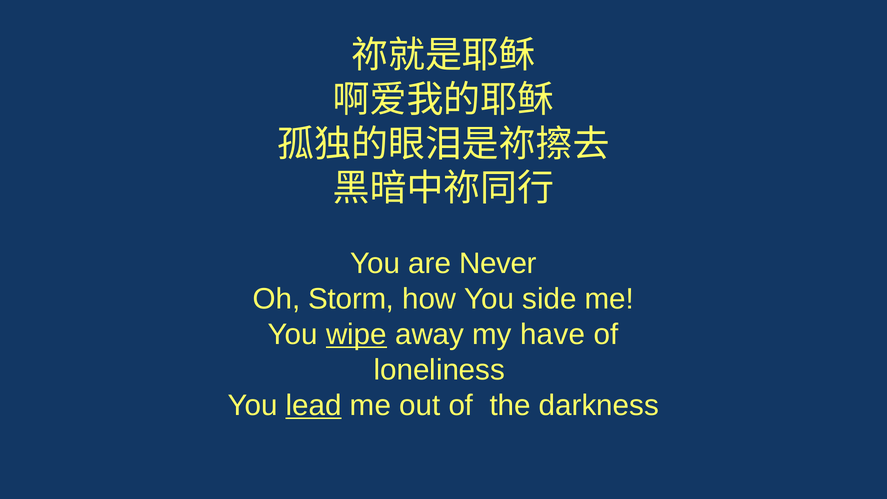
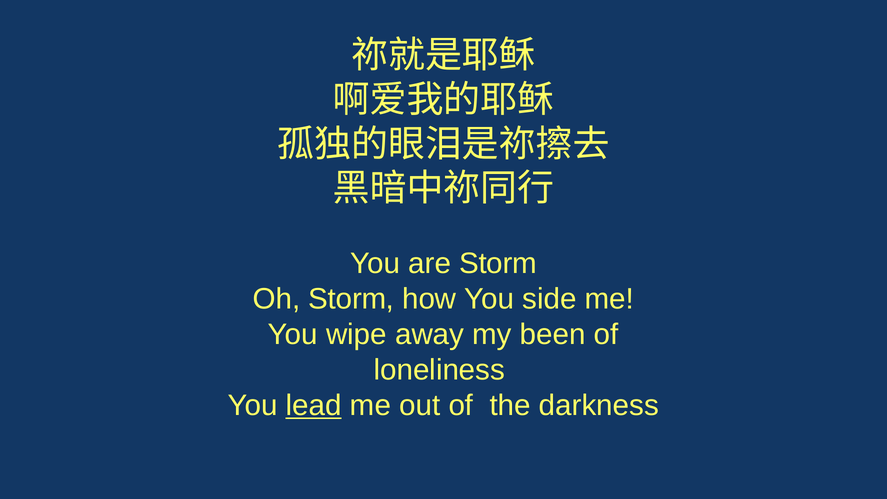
are Never: Never -> Storm (498, 264)
wipe underline: present -> none (356, 335)
have: have -> been (553, 335)
